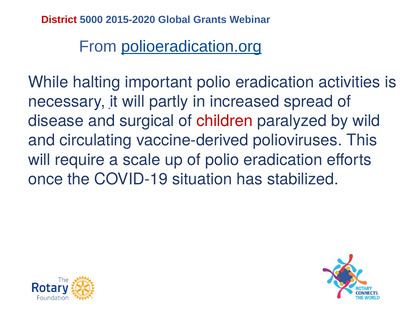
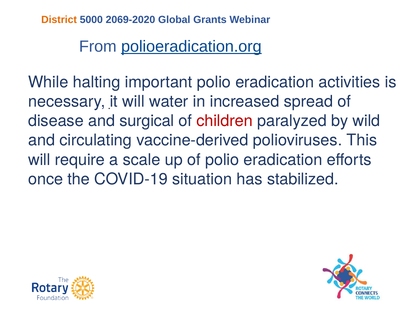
District colour: red -> orange (59, 20)
2015-2020: 2015-2020 -> 2069-2020 (130, 20)
partly: partly -> water (169, 102)
